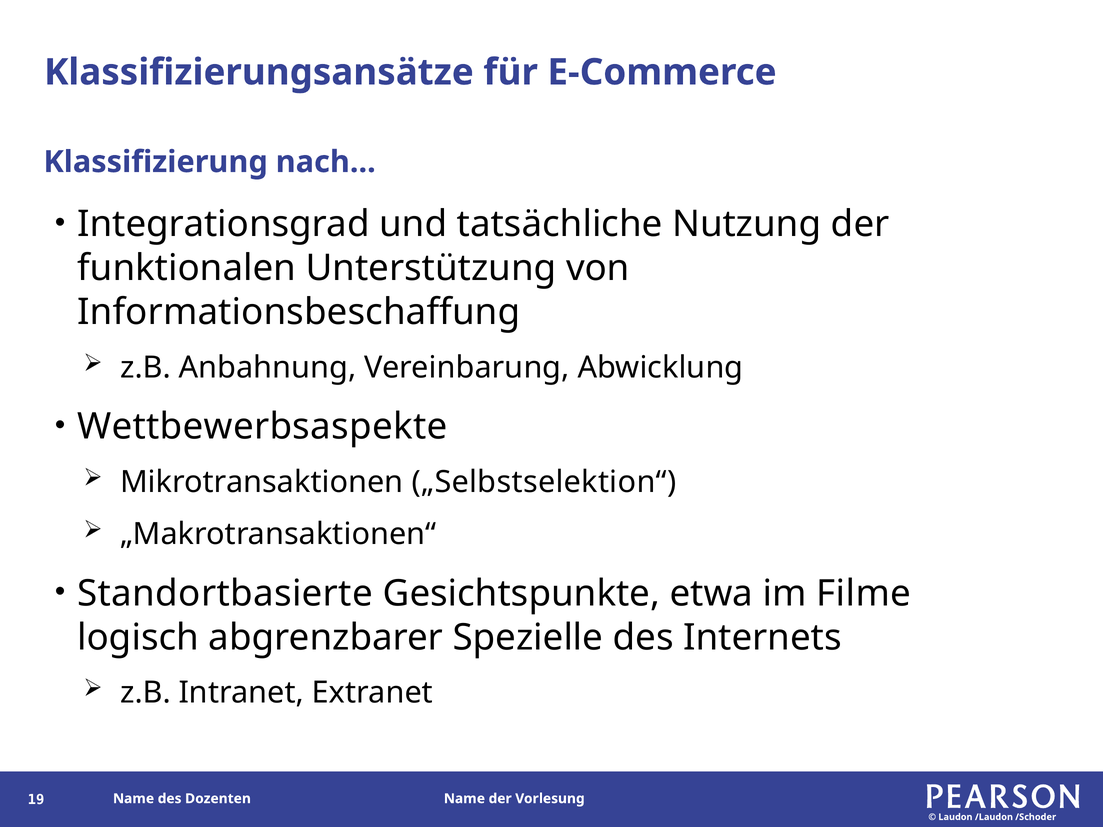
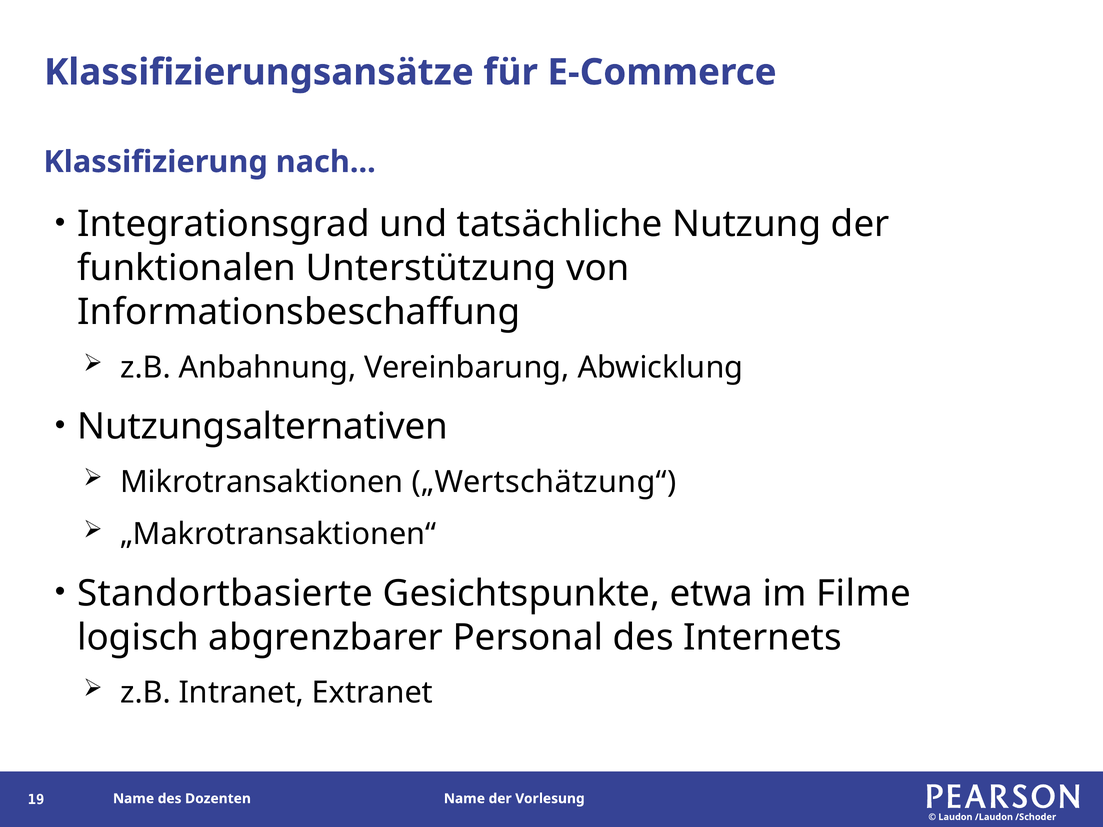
Wettbewerbsaspekte: Wettbewerbsaspekte -> Nutzungsalternativen (263, 427)
„Selbstselektion“: „Selbstselektion“ -> „Wertschätzung“ (544, 482)
Spezielle: Spezielle -> Personal (528, 638)
